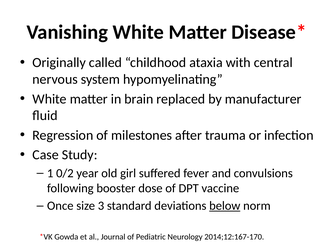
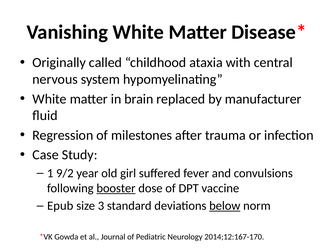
0/2: 0/2 -> 9/2 (65, 173)
booster underline: none -> present (116, 188)
Once: Once -> Epub (60, 206)
